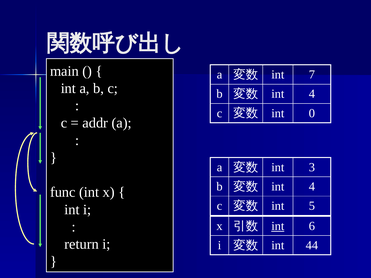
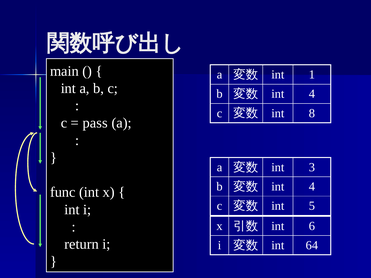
7: 7 -> 1 (312, 75)
0: 0 -> 8 (312, 113)
addr: addr -> pass (95, 123)
int underline: present -> none (278, 226)
44: 44 -> 64 (312, 245)
